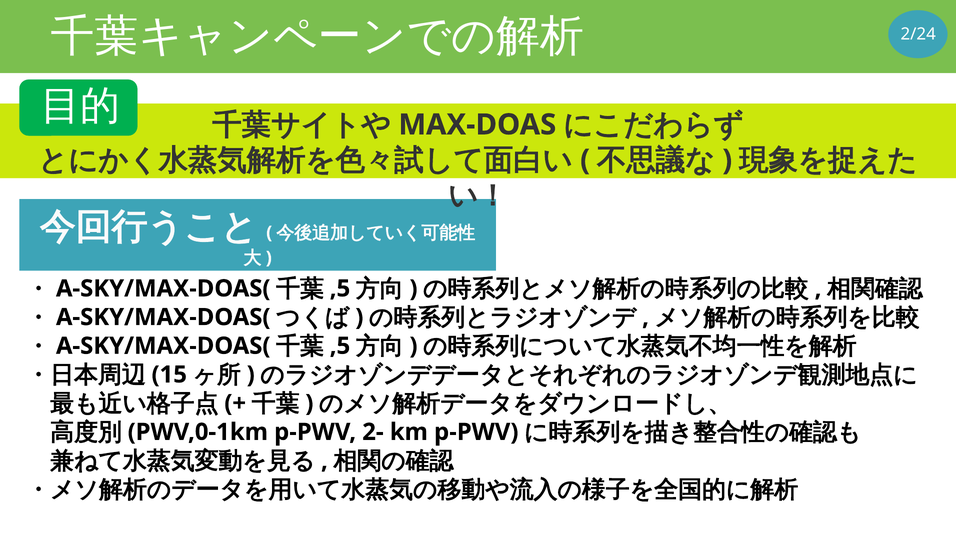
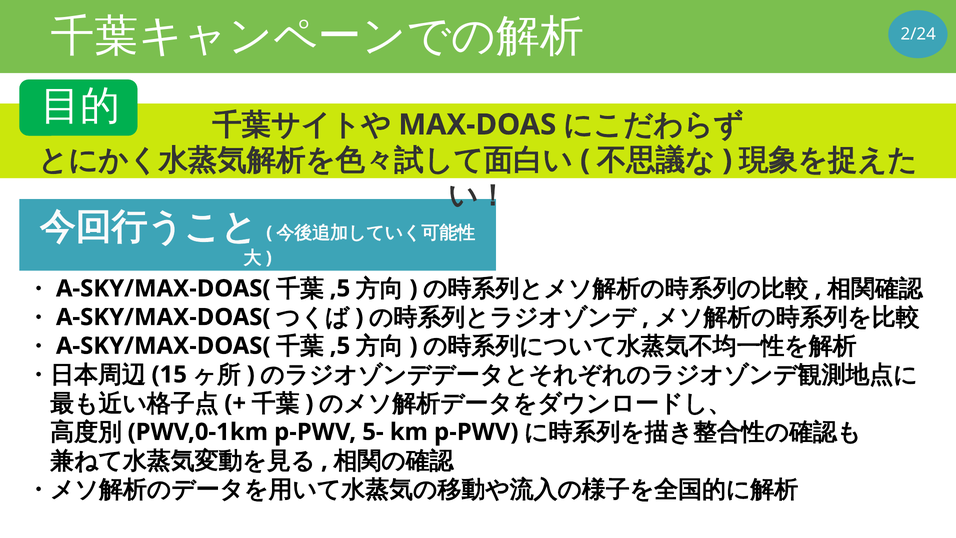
2-: 2- -> 5- (373, 432)
